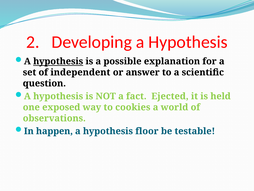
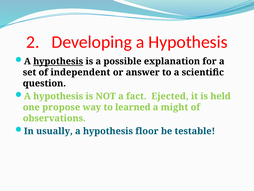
exposed: exposed -> propose (61, 107)
cookies: cookies -> learned (133, 107)
world: world -> might (174, 107)
happen: happen -> usually (54, 131)
